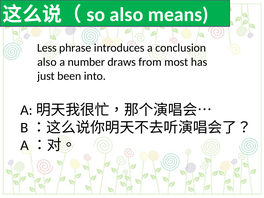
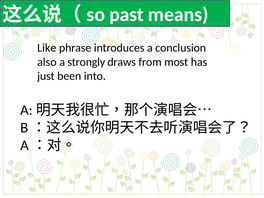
also: also -> past (127, 15)
Less: Less -> Like (47, 48)
number: number -> strongly (86, 62)
